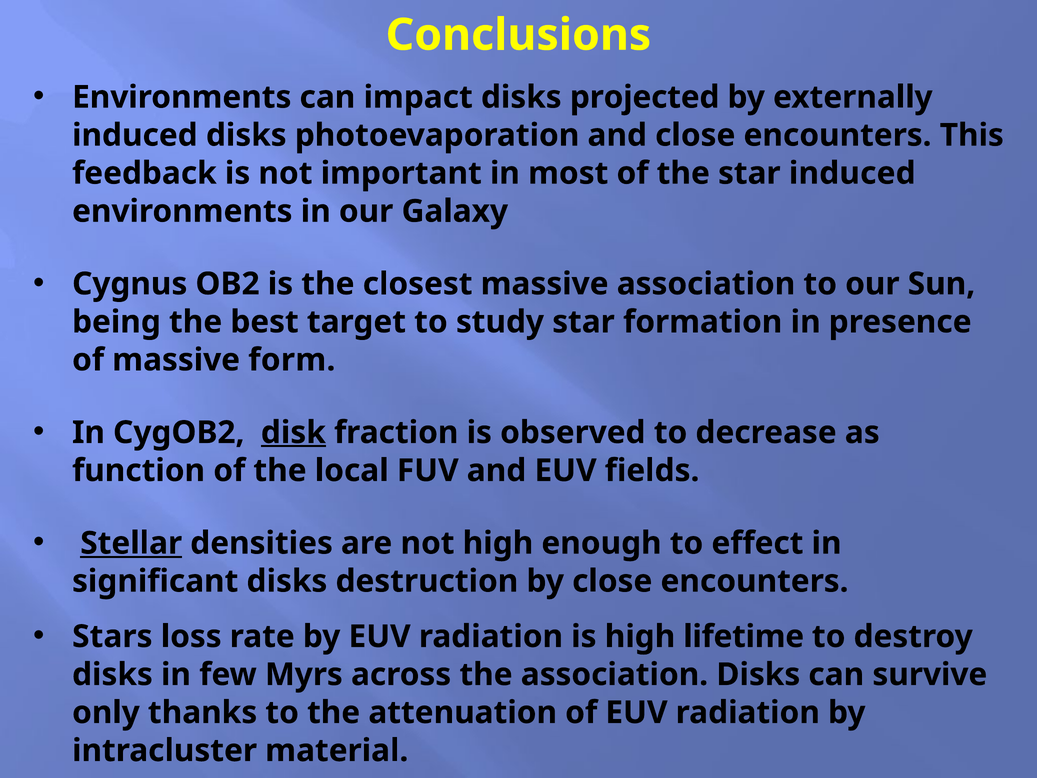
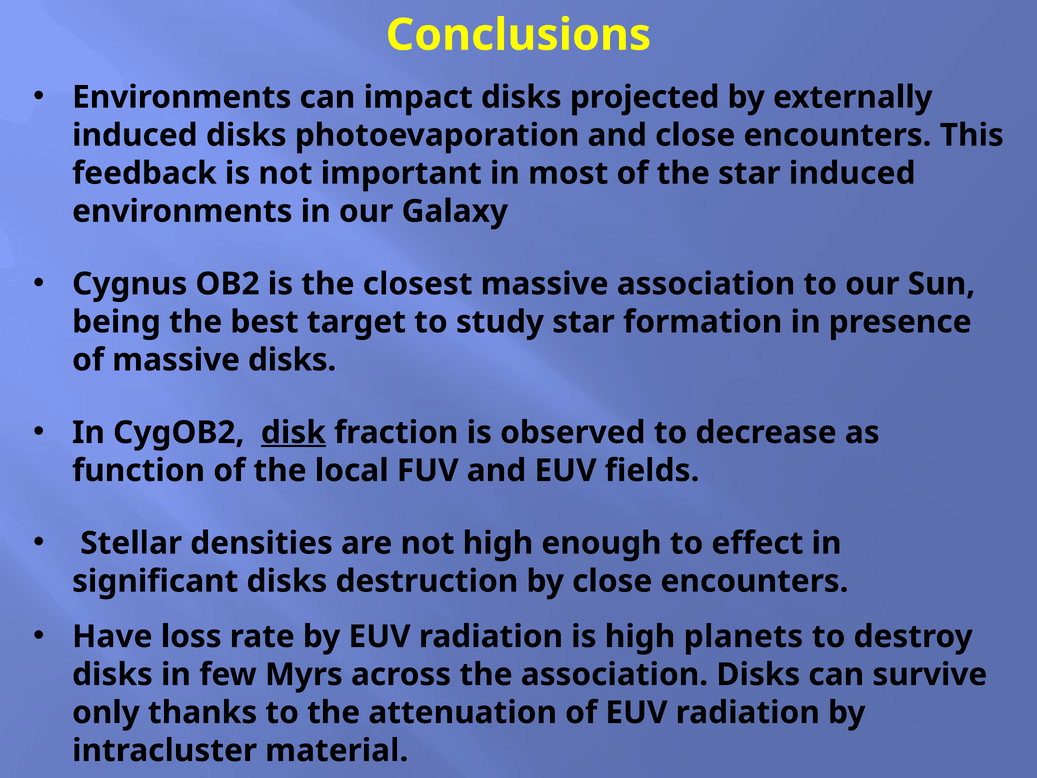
massive form: form -> disks (292, 360)
Stellar underline: present -> none (131, 543)
Stars: Stars -> Have (112, 636)
lifetime: lifetime -> planets (743, 636)
